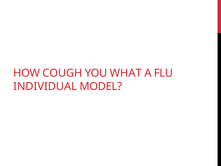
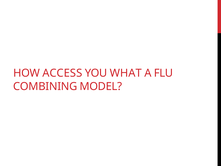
COUGH: COUGH -> ACCESS (62, 73)
INDIVIDUAL: INDIVIDUAL -> COMBINING (45, 86)
